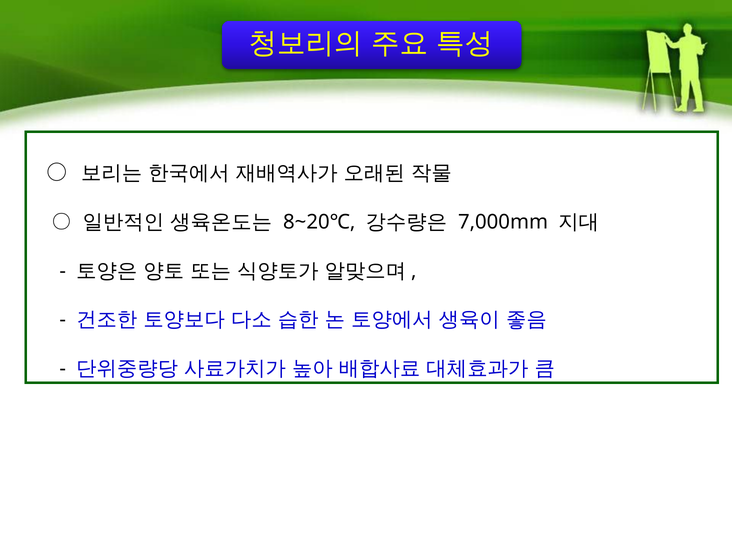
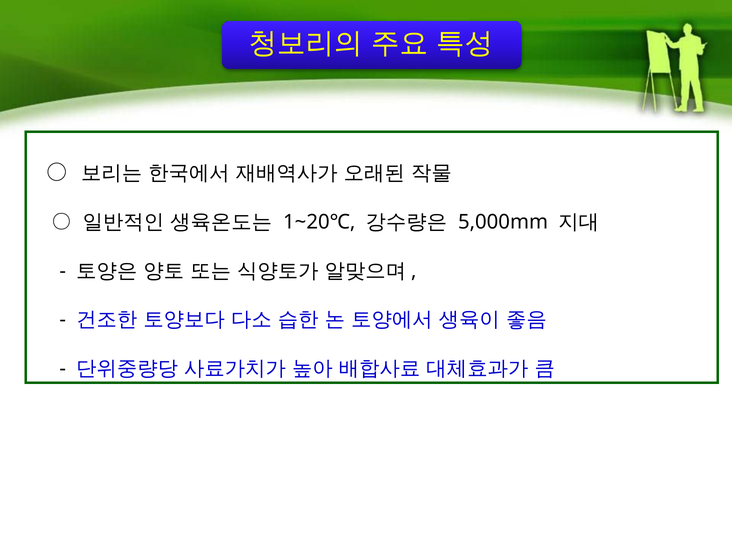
8~20℃: 8~20℃ -> 1~20℃ (319, 222)
7,000mm: 7,000mm -> 5,000mm (503, 222)
